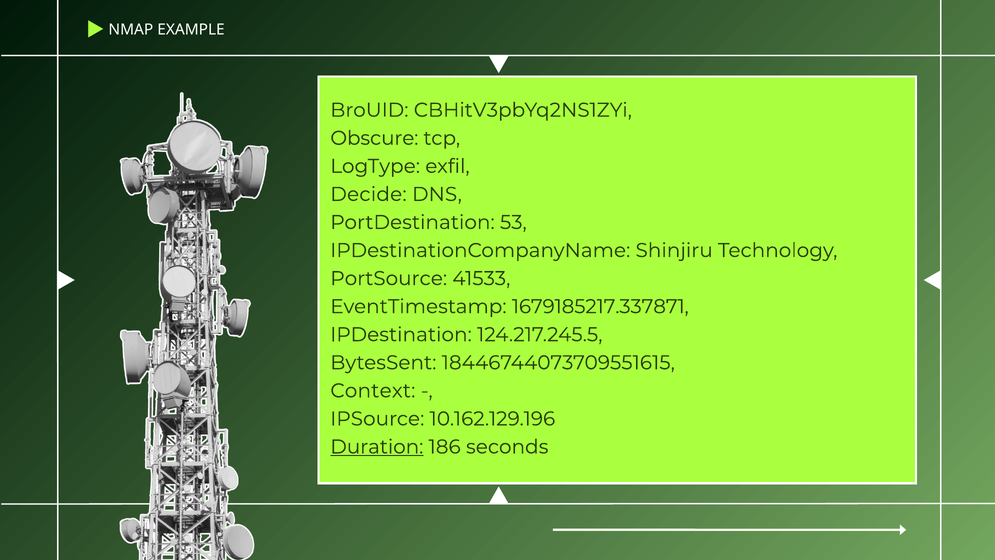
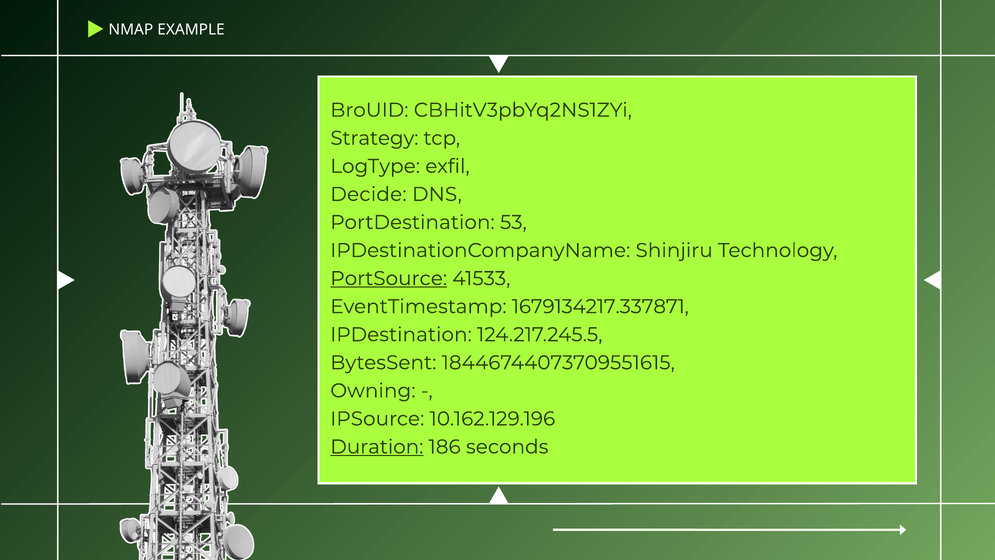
Obscure: Obscure -> Strategy (374, 138)
PortSource underline: none -> present (389, 278)
1679185217.337871: 1679185217.337871 -> 1679134217.337871 (600, 306)
Context: Context -> Owning (373, 391)
